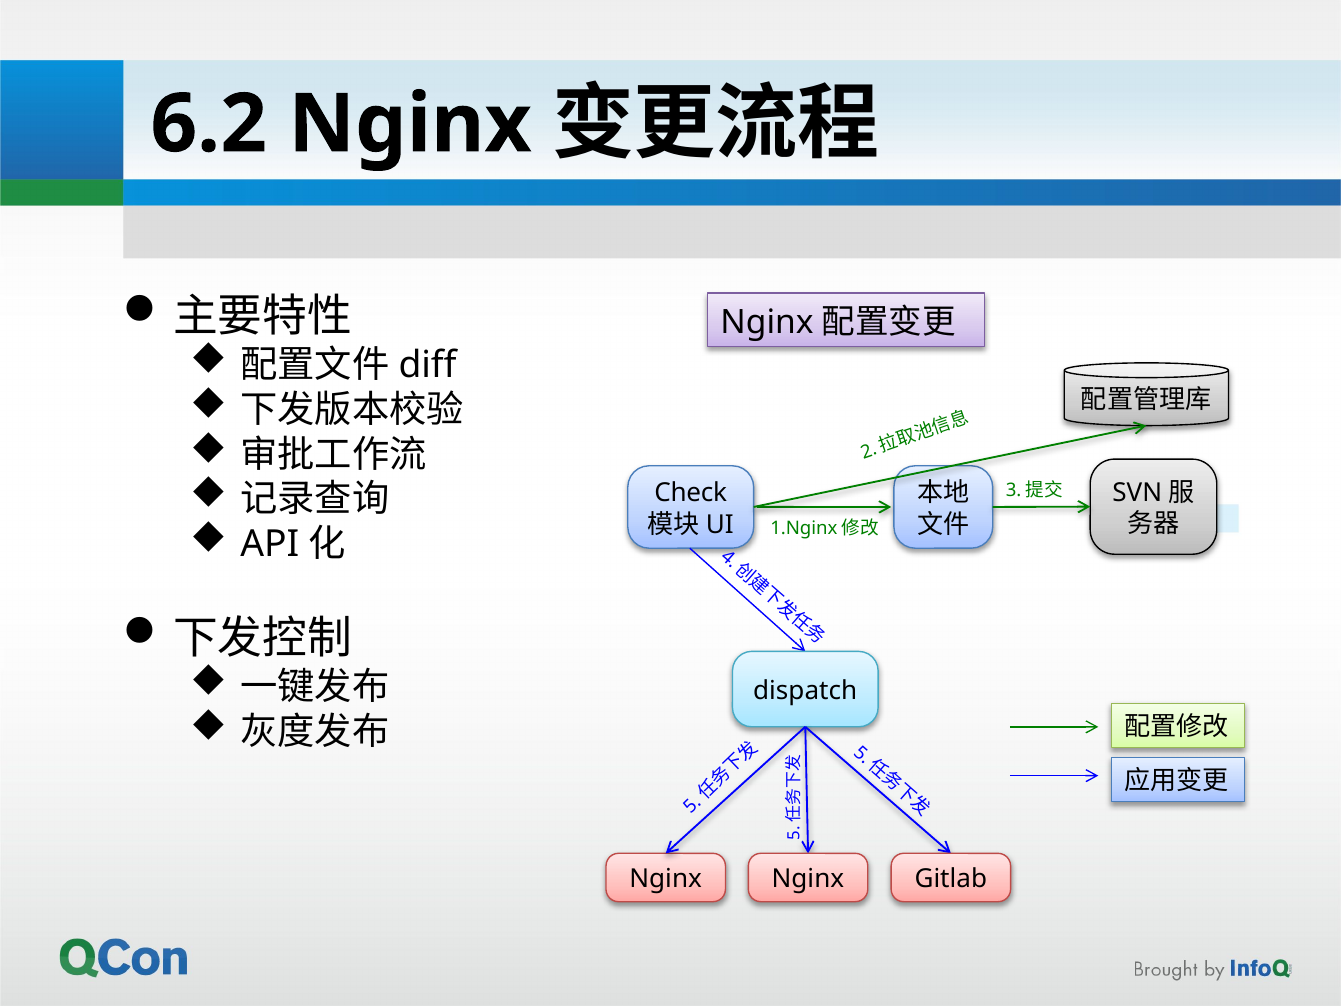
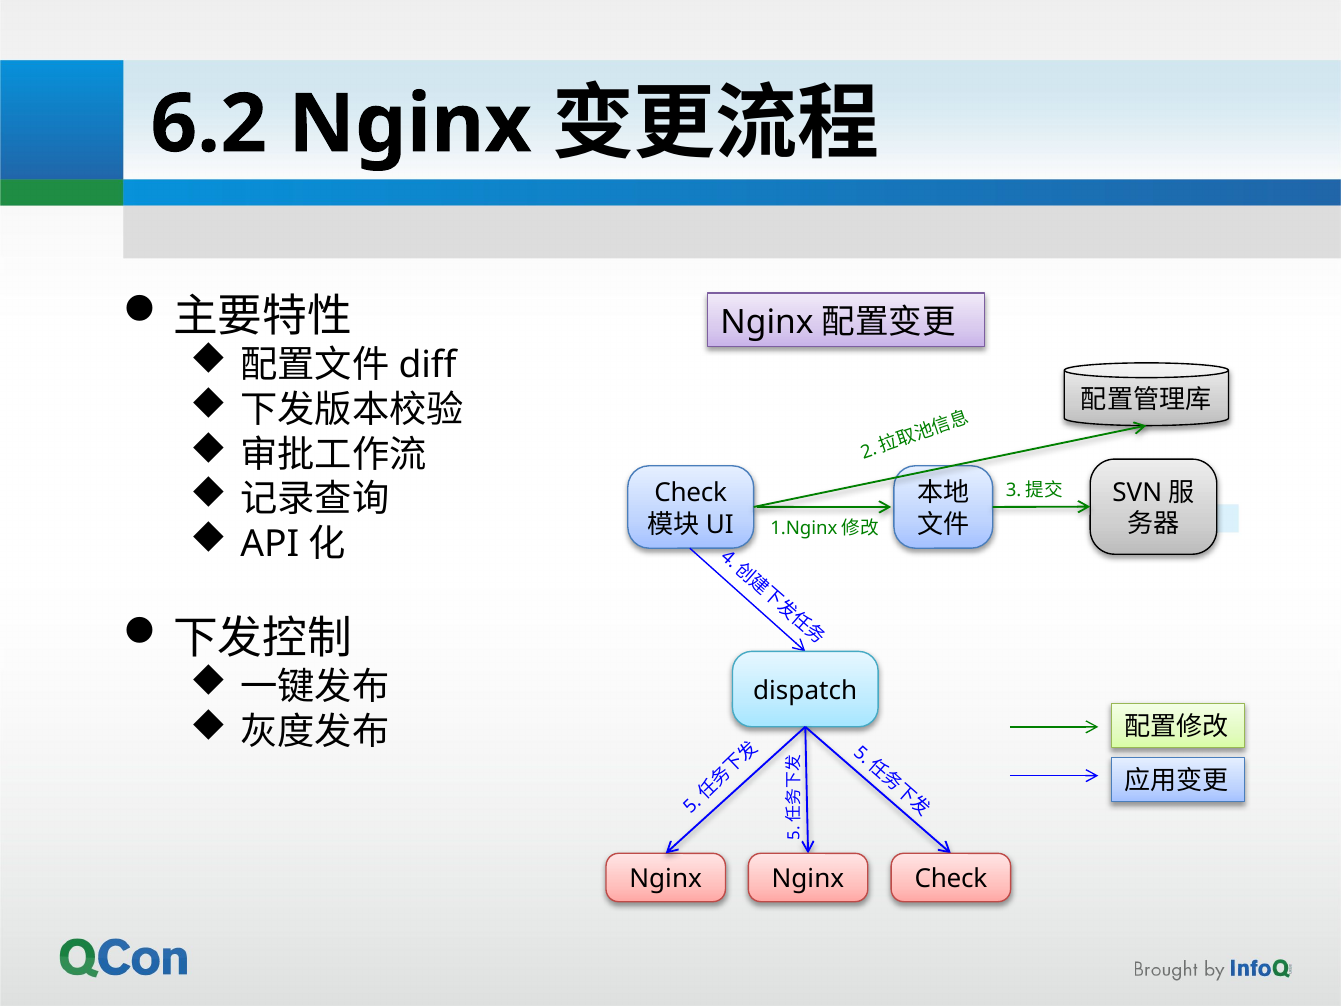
Nginx Gitlab: Gitlab -> Check (951, 879)
